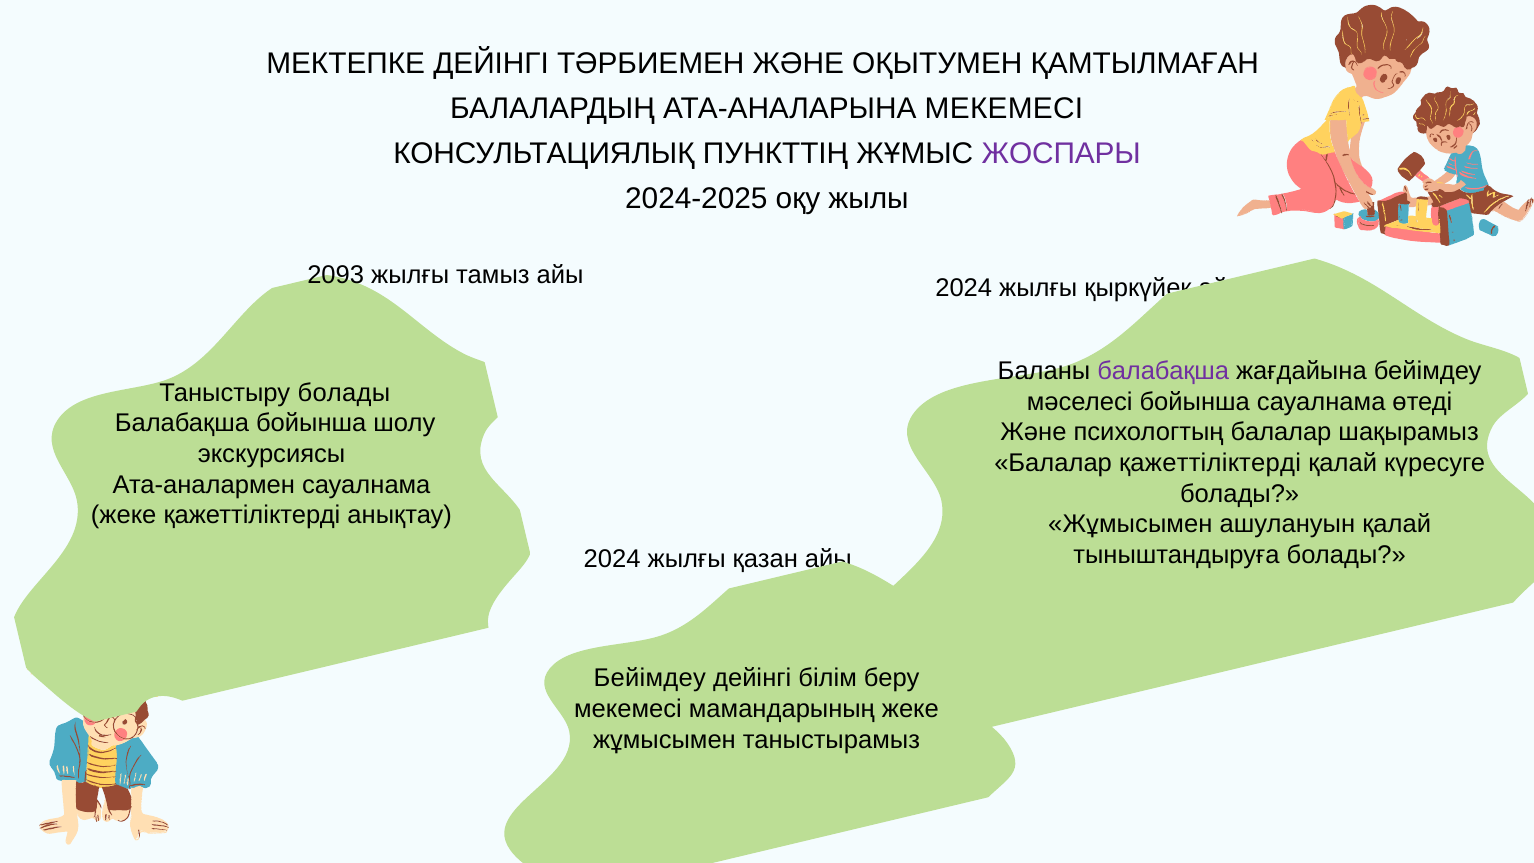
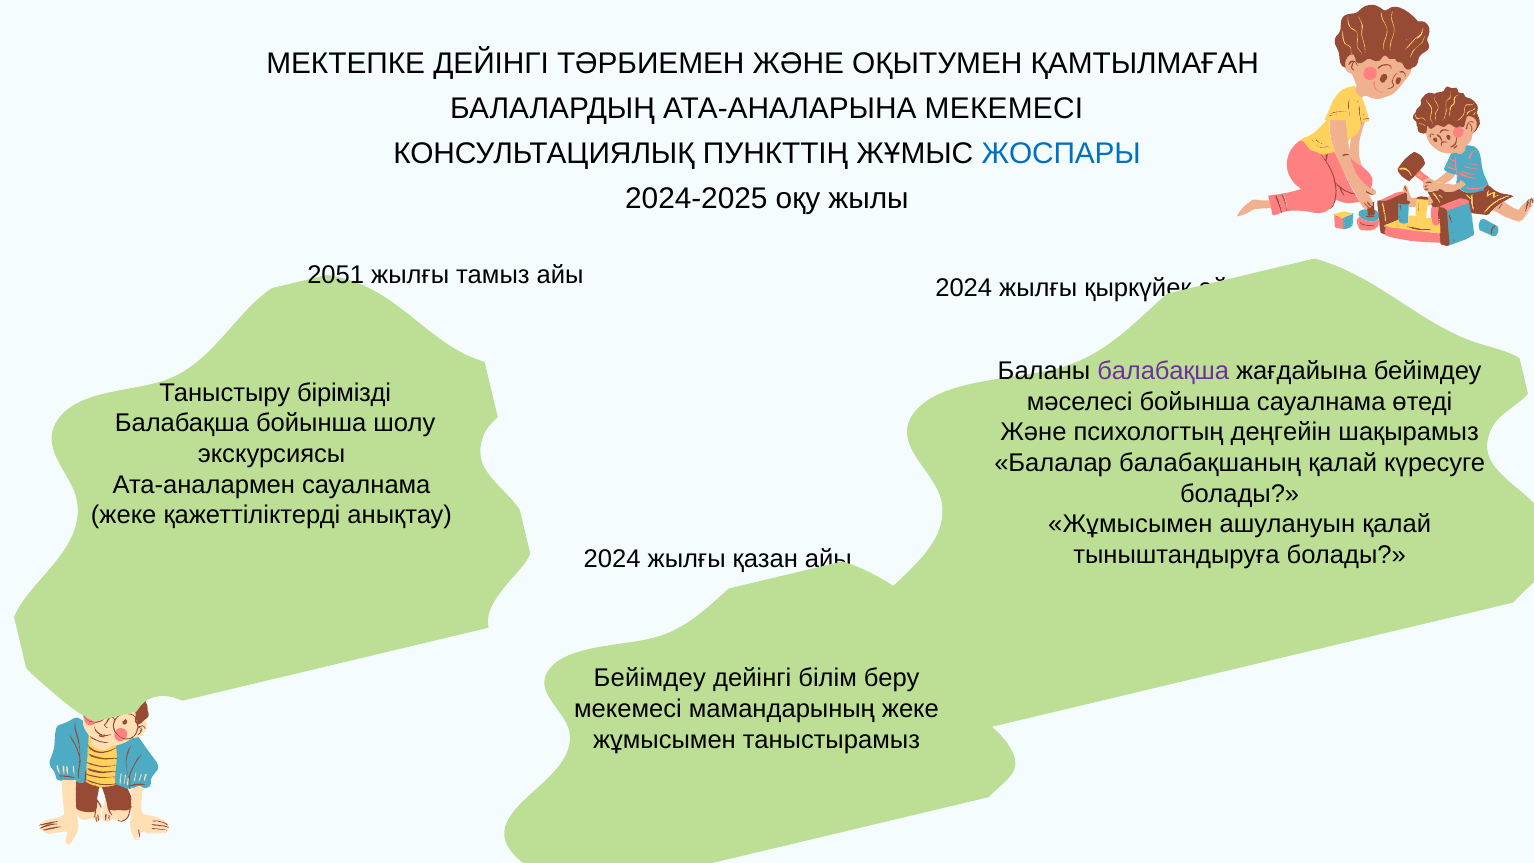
ЖОСПАРЫ colour: purple -> blue (1061, 154)
2093: 2093 -> 2051 (336, 275)
Таныстыру болады: болады -> бірімізді (344, 393)
психологтың балалар: балалар -> деңгейін (1281, 432)
Балалар қажеттіліктерді: қажеттіліктерді -> балабақшаның (1210, 463)
